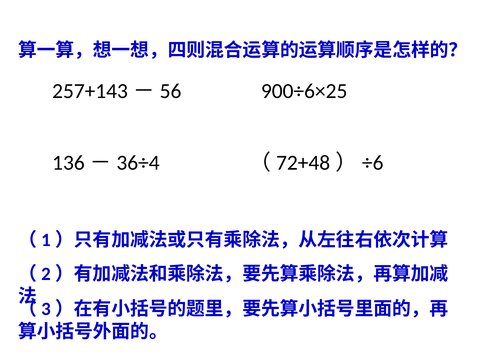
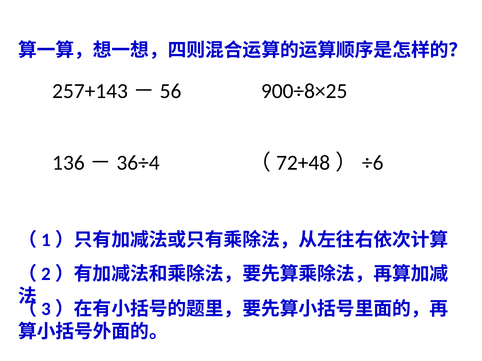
900÷6×25: 900÷6×25 -> 900÷8×25 (304, 91)
